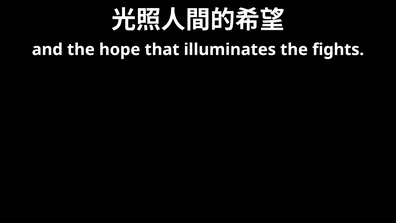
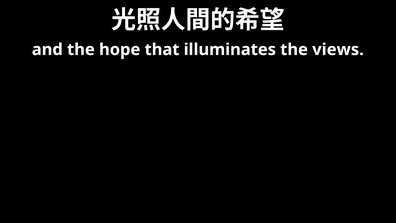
fights: fights -> views (338, 50)
